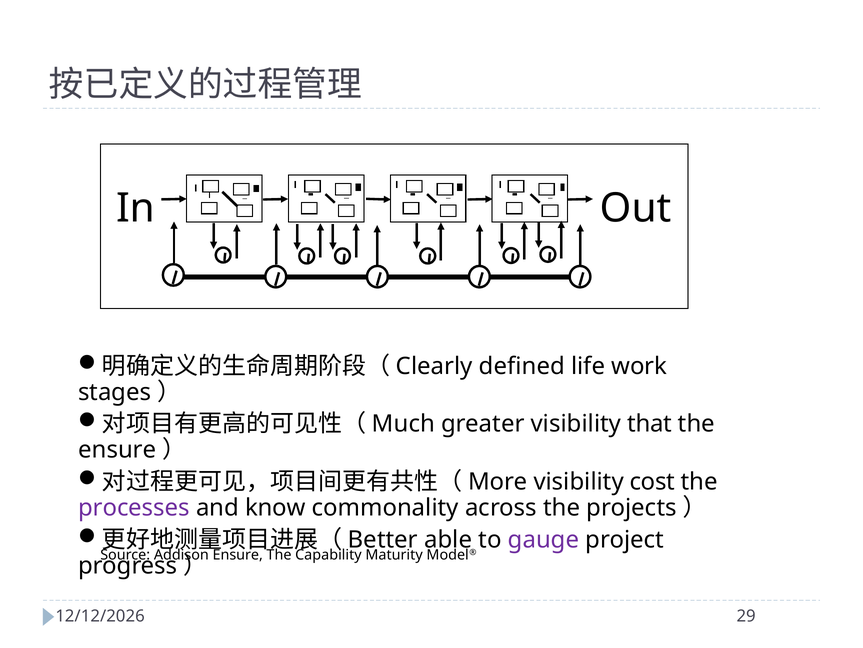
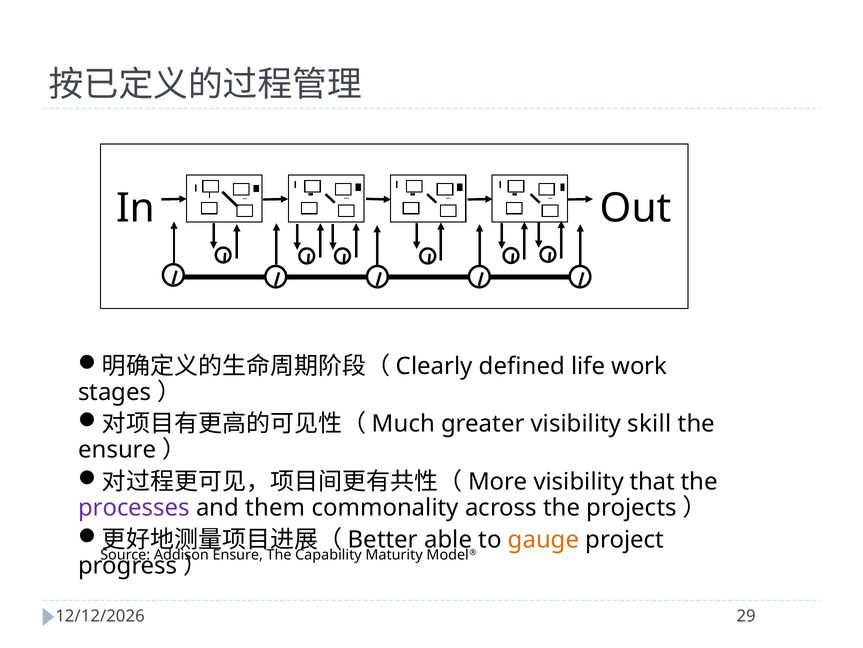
that: that -> skill (649, 424)
cost: cost -> that (652, 481)
know: know -> them (275, 507)
gauge colour: purple -> orange (543, 539)
